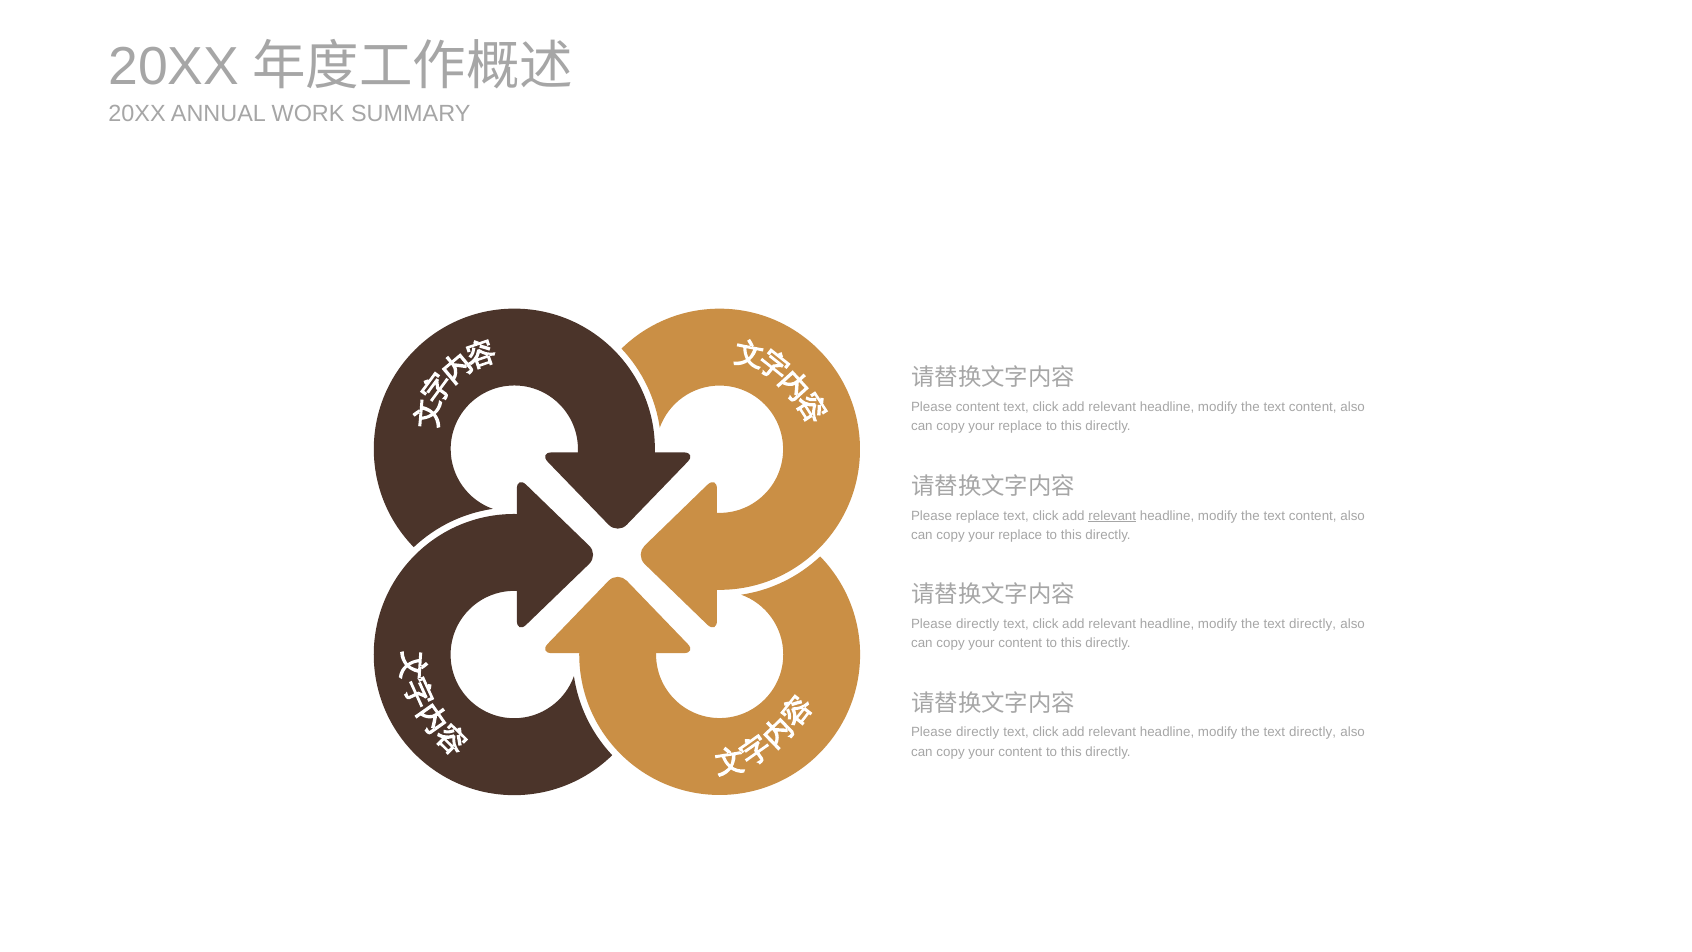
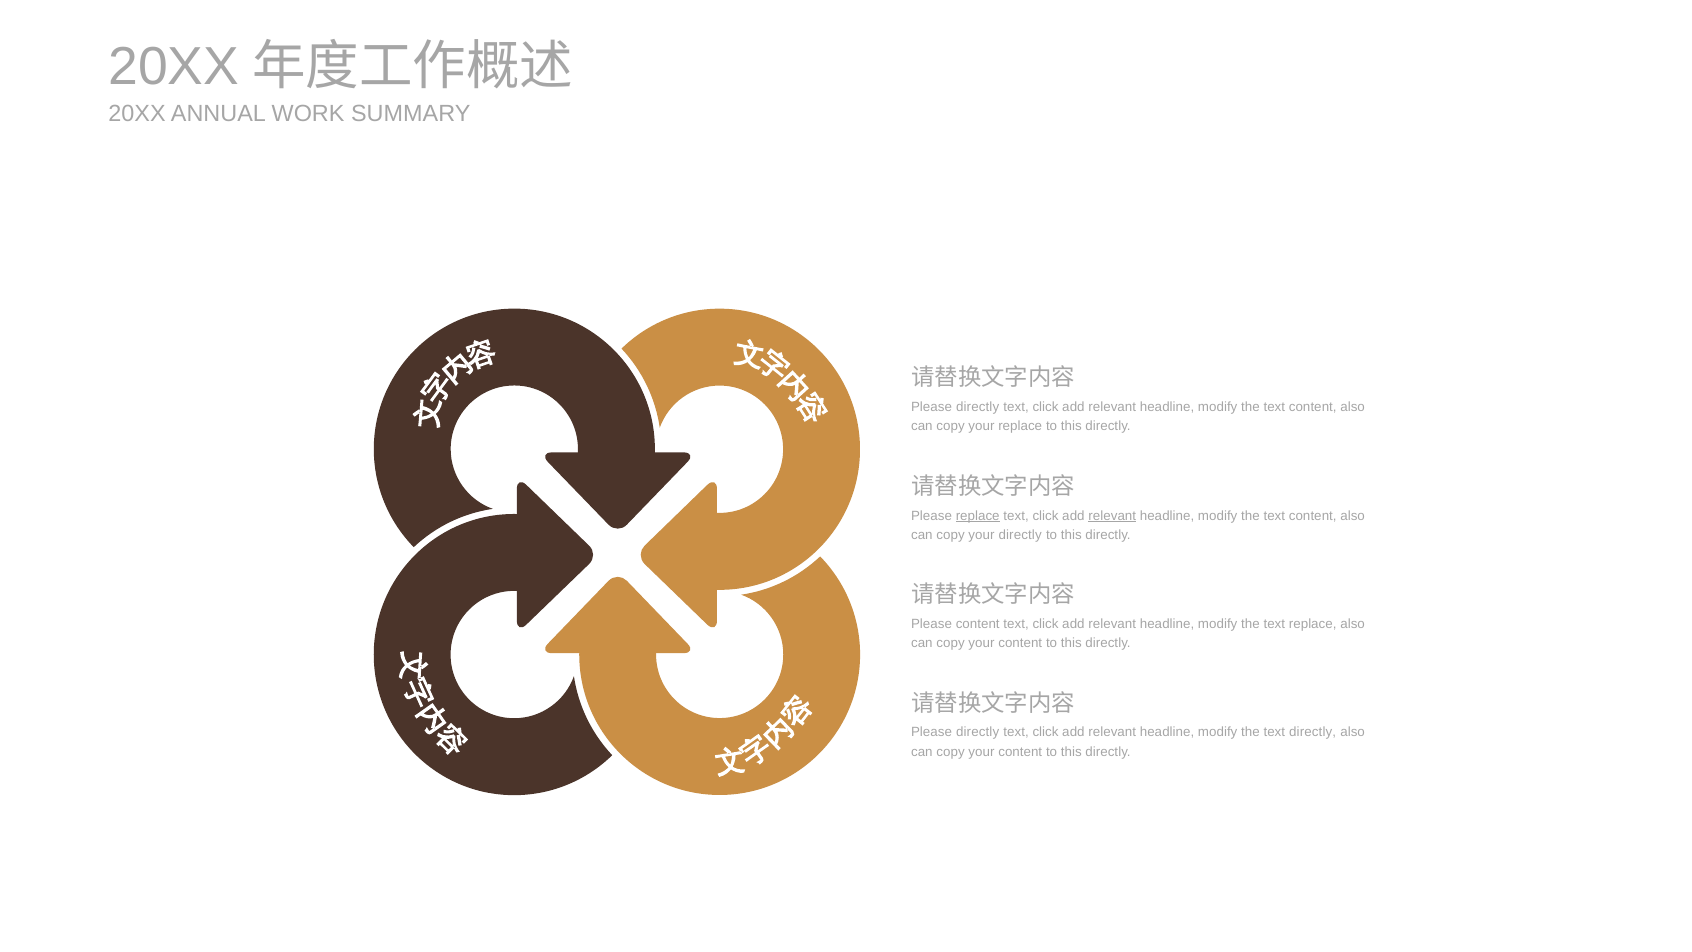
content: content -> directly (978, 407)
replace underline: none -> present (978, 516)
replace: replace -> directly (1020, 535)
directly: directly -> content (978, 624)
directly: directly -> replace (1313, 624)
